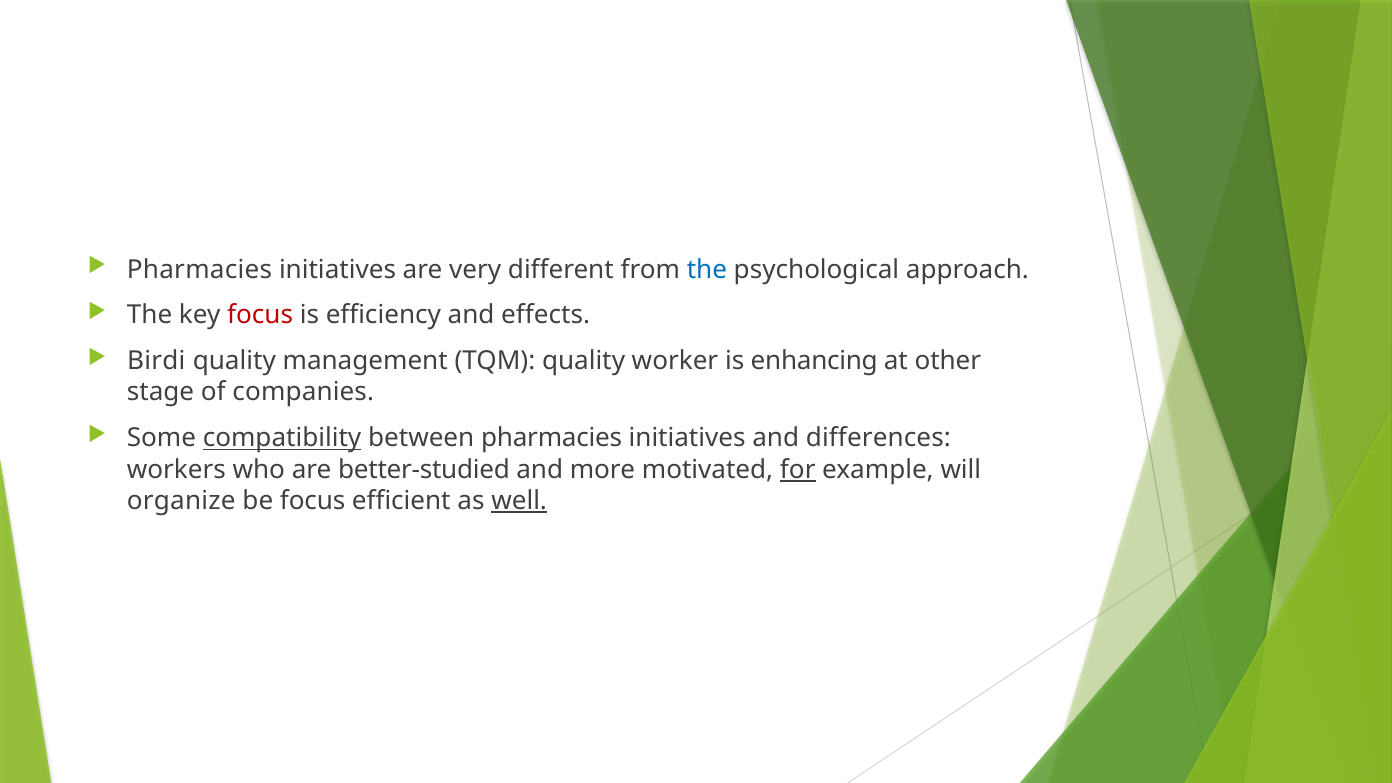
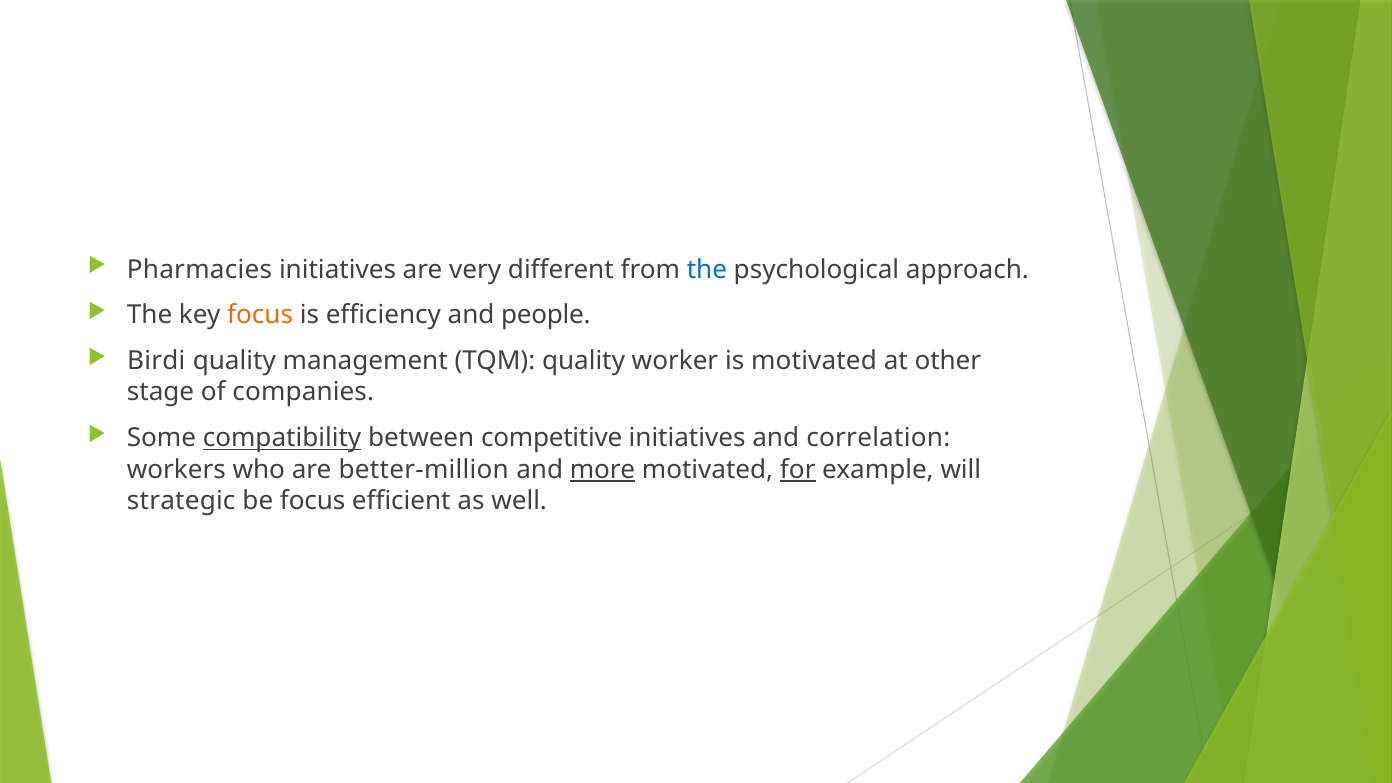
focus colour: red -> orange (260, 315)
effects: effects -> people (546, 315)
is enhancing: enhancing -> motivated (814, 361)
between pharmacies: pharmacies -> competitive (552, 438)
differences: differences -> correlation (878, 438)
better-studied: better-studied -> better-million (424, 470)
more underline: none -> present (603, 470)
organize: organize -> strategic (181, 501)
well underline: present -> none (519, 501)
